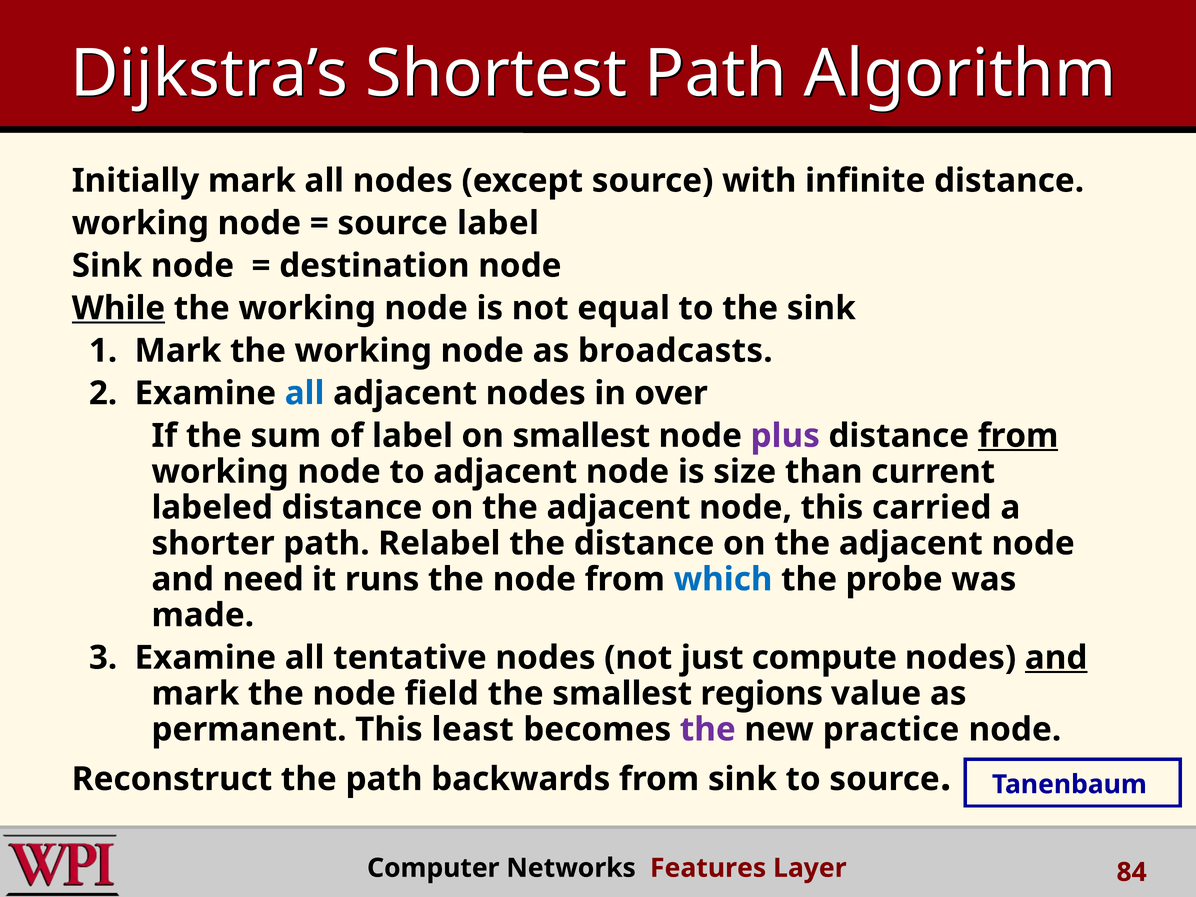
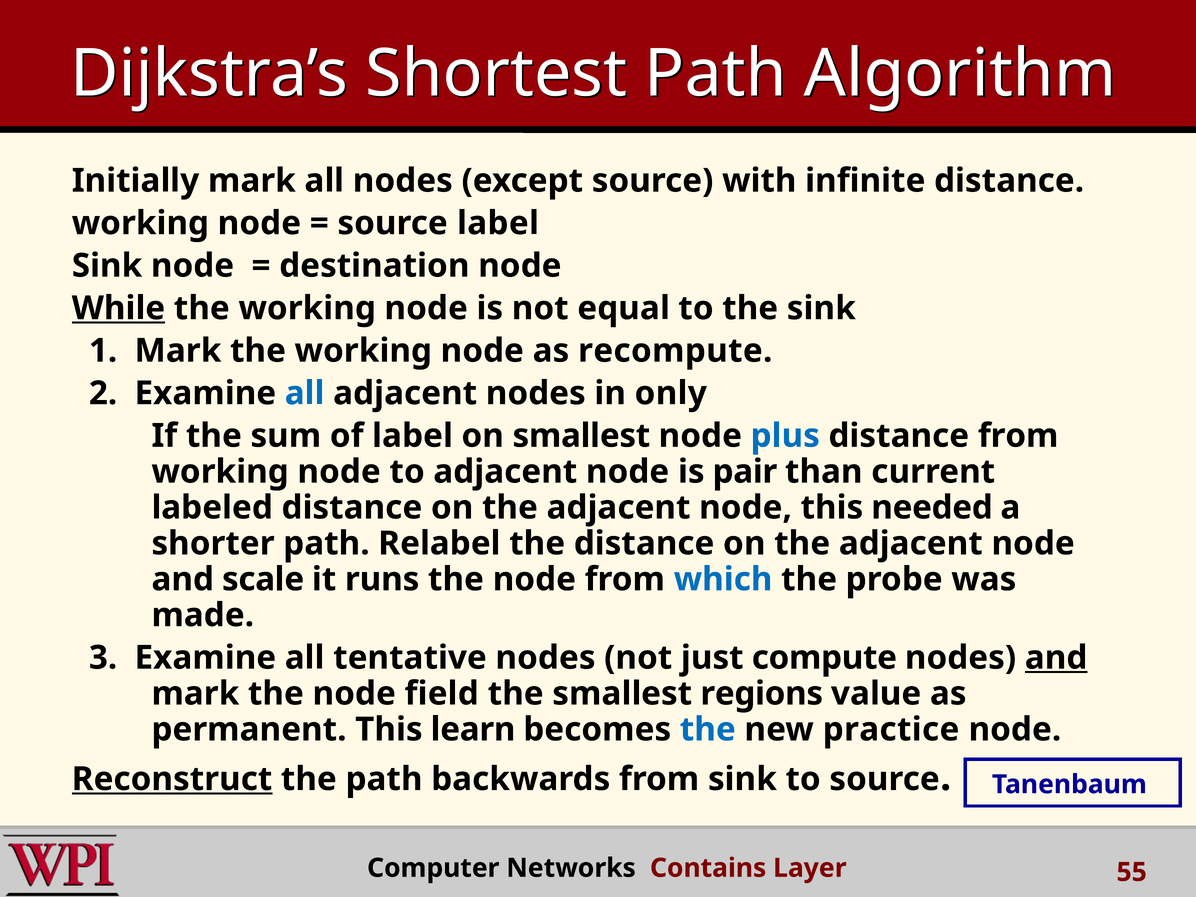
broadcasts: broadcasts -> recompute (675, 351)
over: over -> only (671, 393)
plus colour: purple -> blue (785, 436)
from underline: present -> none (1018, 436)
size: size -> pair (745, 472)
carried: carried -> needed (932, 508)
need: need -> scale (263, 579)
least: least -> learn (473, 729)
the colour: purple -> blue (708, 729)
Reconstruct underline: none -> present (172, 779)
Features: Features -> Contains (708, 868)
84: 84 -> 55 (1132, 872)
